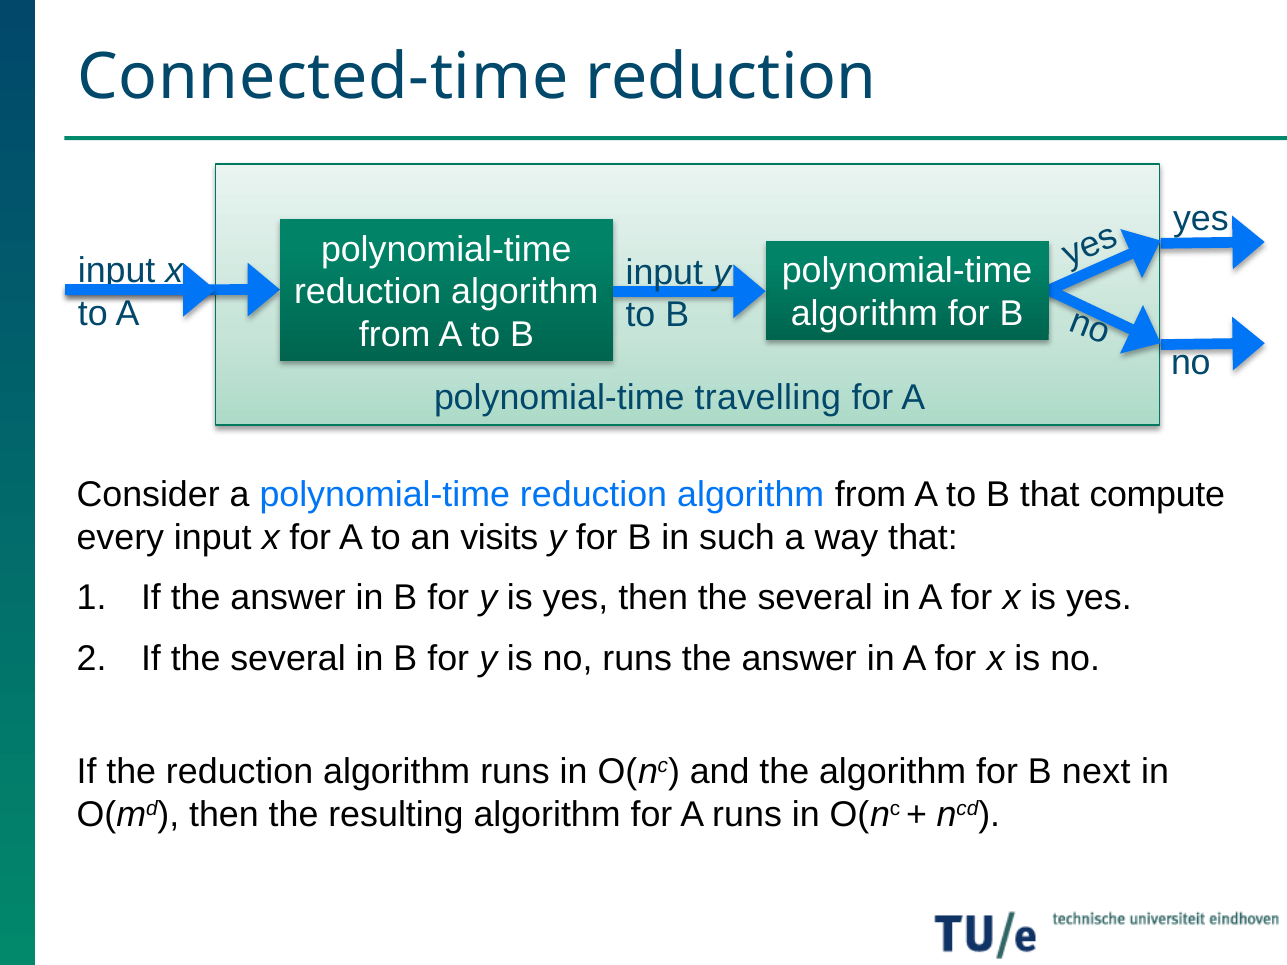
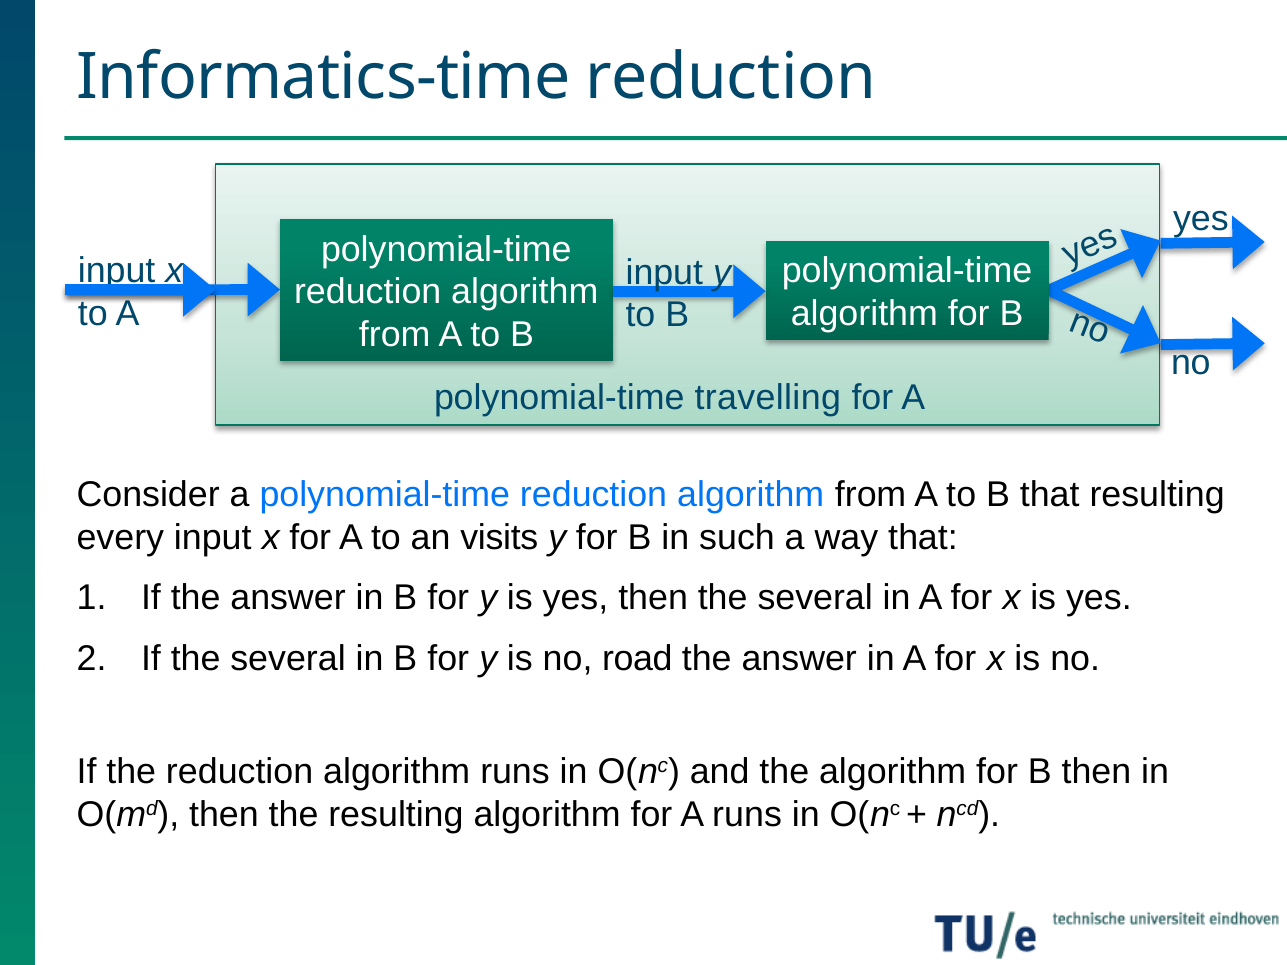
Connected-time: Connected-time -> Informatics-time (324, 77)
that compute: compute -> resulting (1157, 494)
no runs: runs -> road (637, 659)
B next: next -> then (1096, 772)
